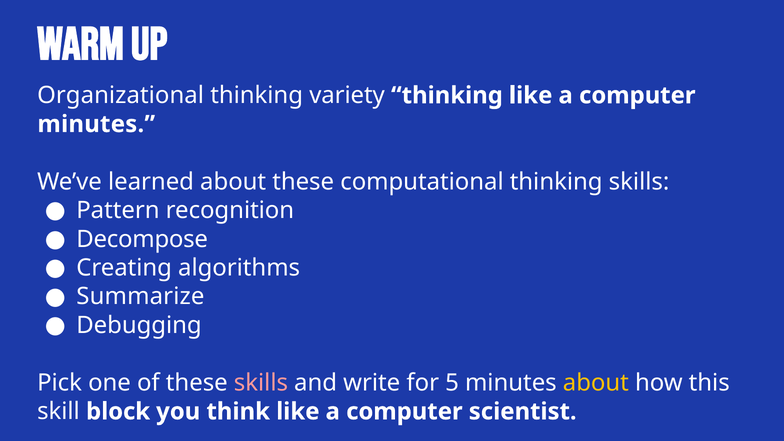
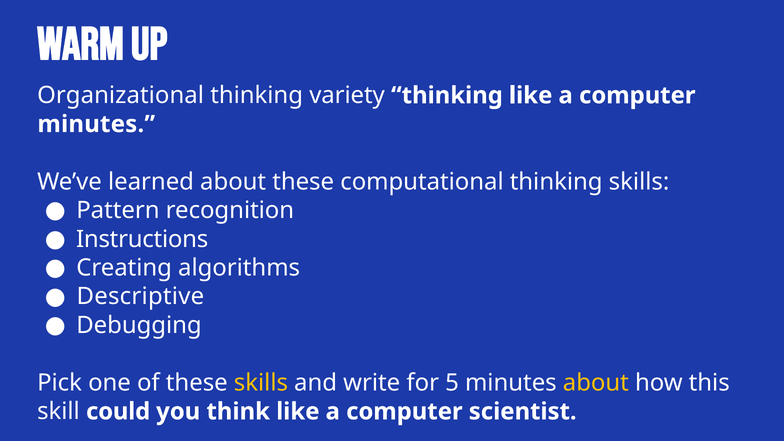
Decompose: Decompose -> Instructions (142, 239)
Summarize: Summarize -> Descriptive (140, 297)
skills colour: pink -> yellow (261, 383)
block: block -> could (118, 412)
